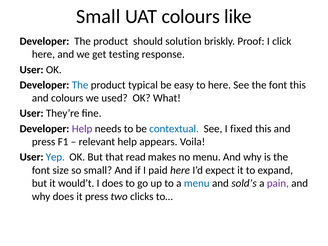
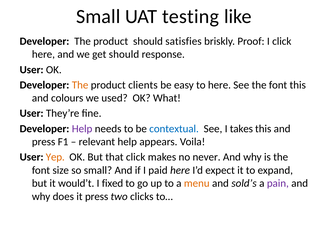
UAT colours: colours -> testing (191, 16)
solution: solution -> satisfies (183, 41)
get testing: testing -> should (124, 54)
The colour: blue -> orange (80, 85)
typical: typical -> clients (143, 85)
fixed: fixed -> takes (241, 129)
Yep colour: blue -> orange (55, 157)
that read: read -> click (136, 157)
no menu: menu -> never (207, 157)
I does: does -> fixed (112, 183)
menu colour: blue -> orange (197, 183)
